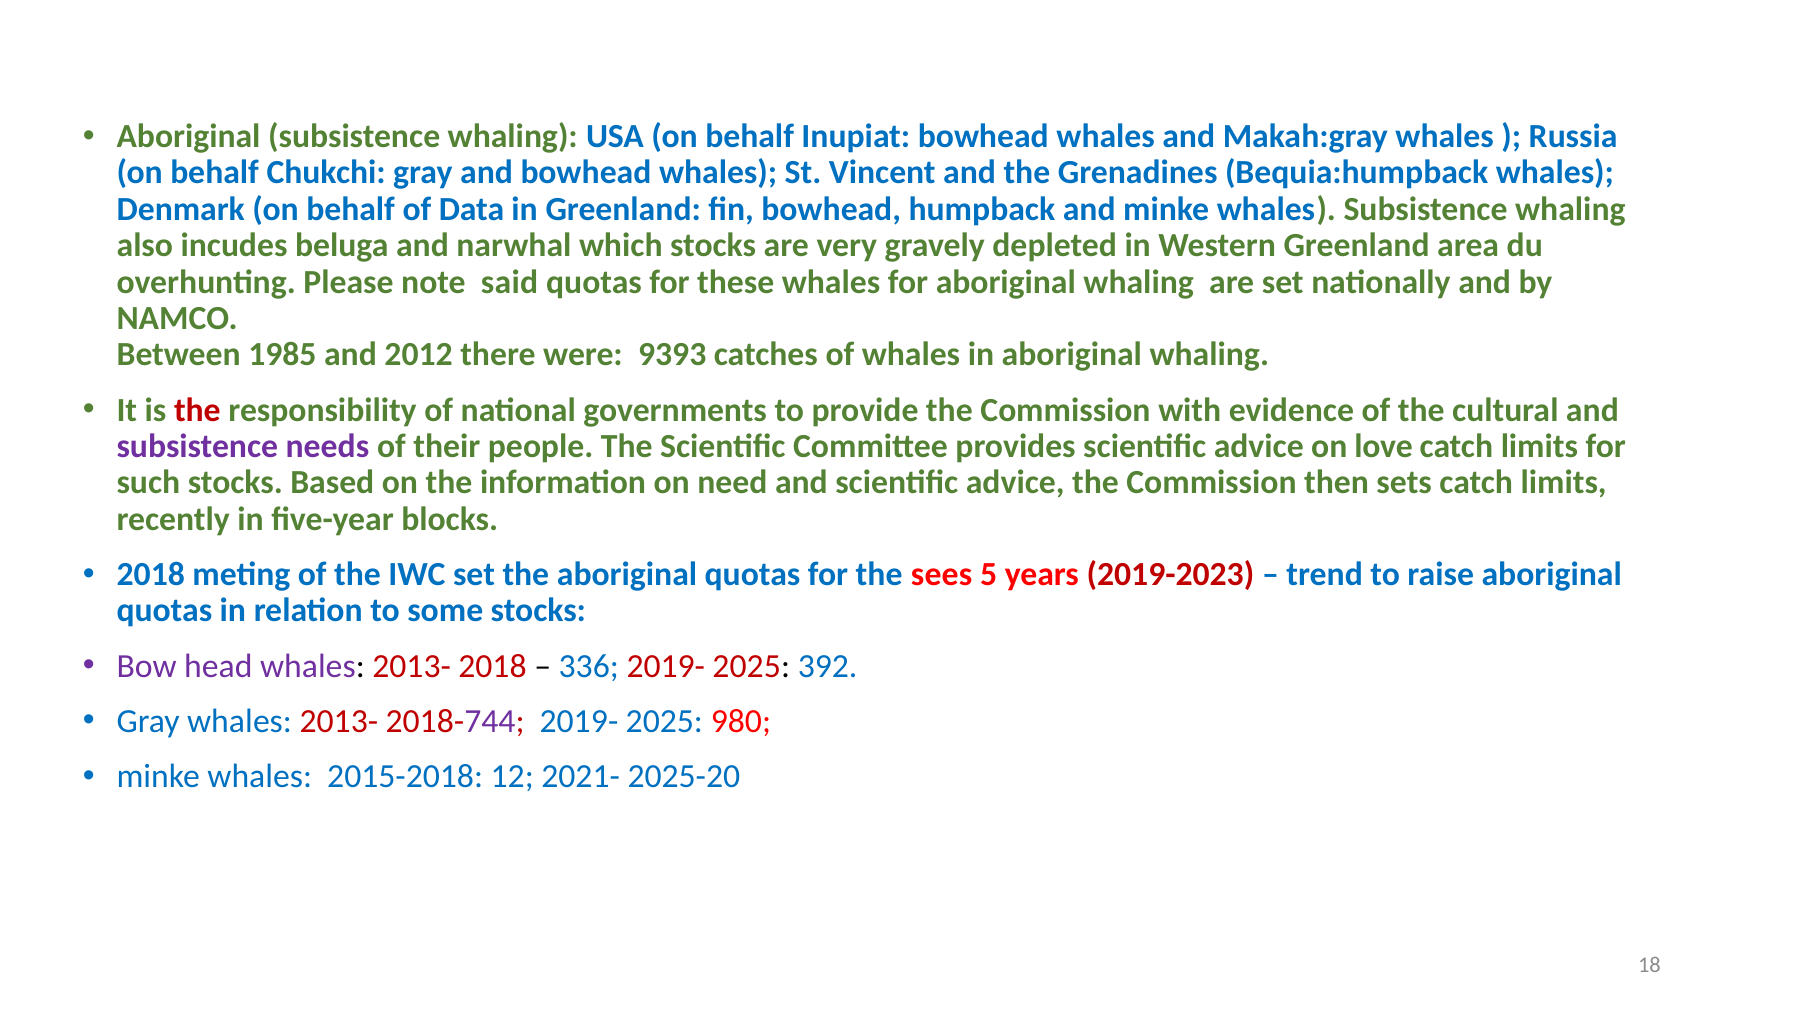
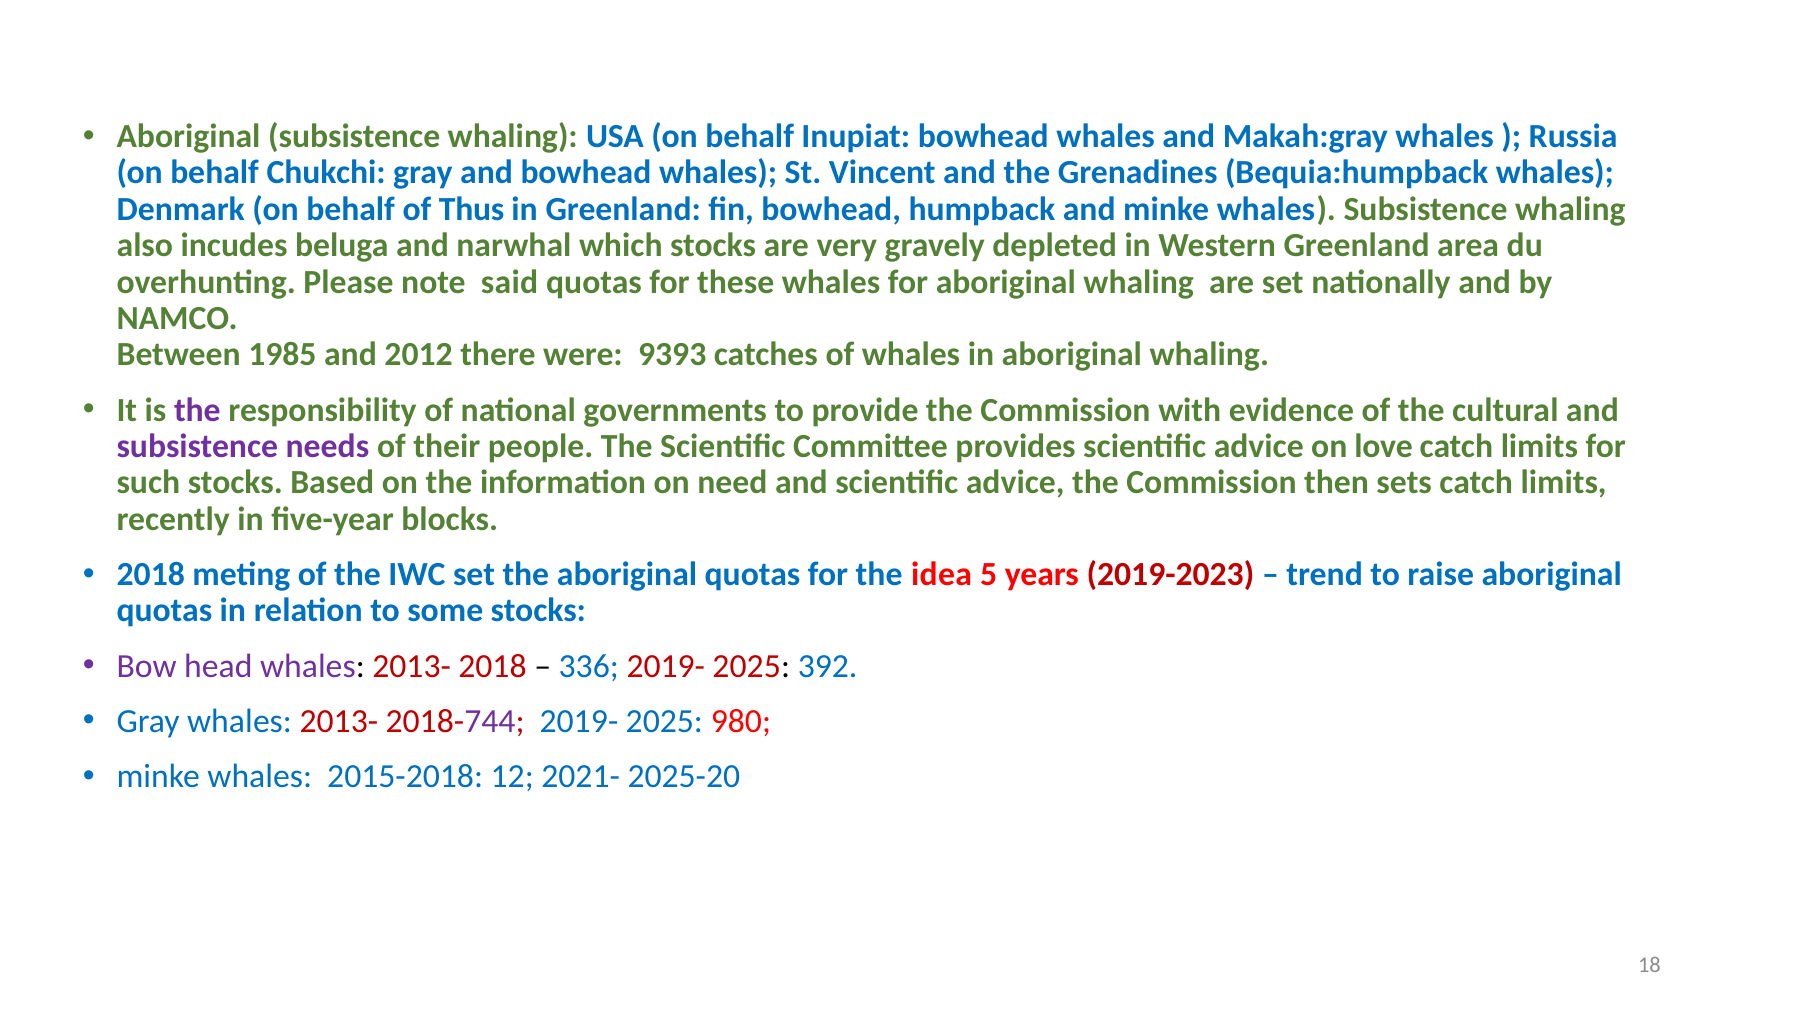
Data: Data -> Thus (472, 209)
the colour: red -> purple (197, 410)
sees: sees -> idea (942, 575)
